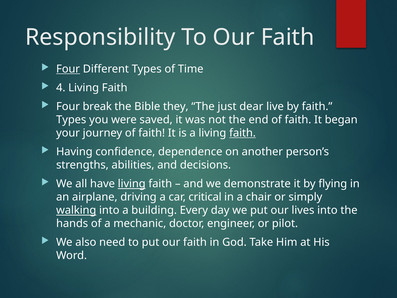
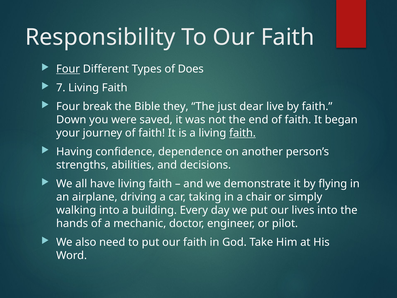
Time: Time -> Does (191, 69)
4: 4 -> 7 (61, 88)
Types: Types -> Down (71, 120)
living underline: present -> none (132, 184)
critical: critical -> taking (205, 197)
walking underline: present -> none (76, 210)
